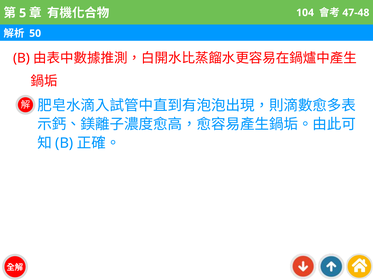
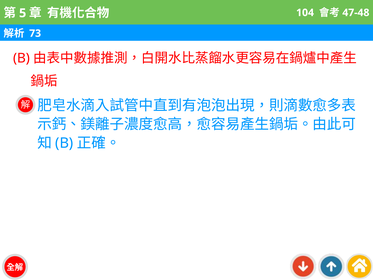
50: 50 -> 73 (35, 33)
